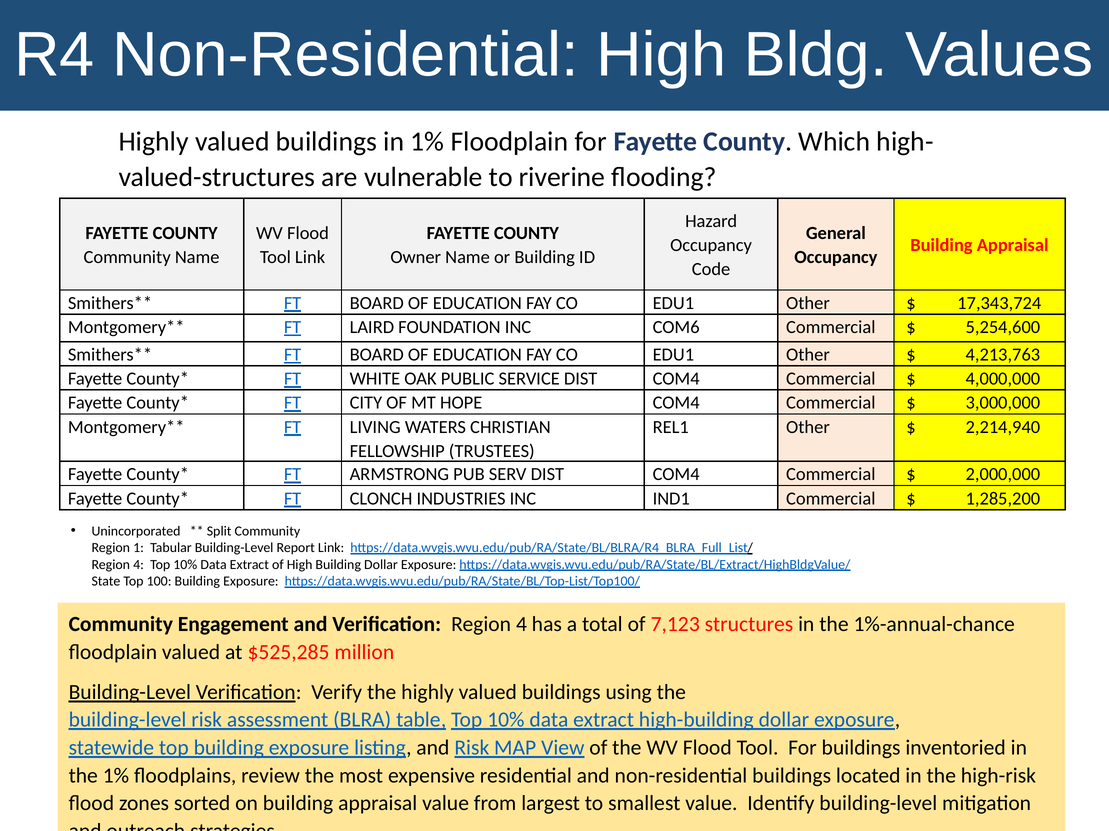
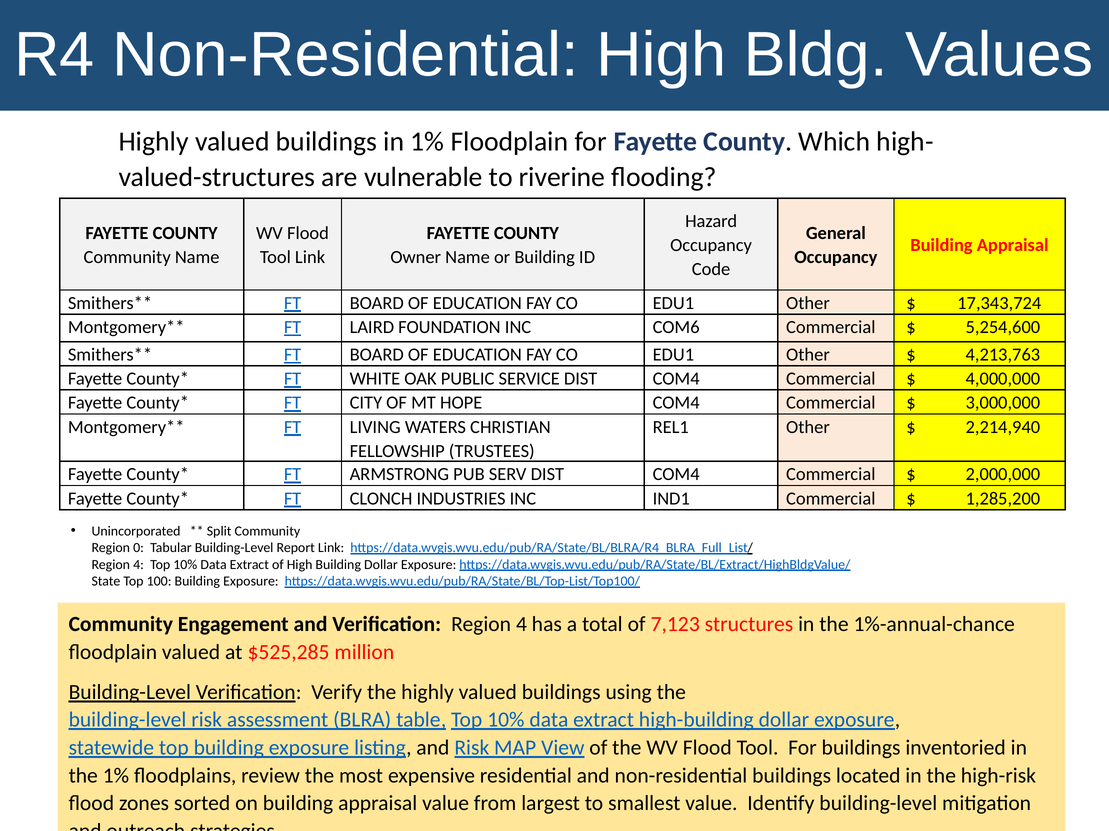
1: 1 -> 0 (139, 548)
